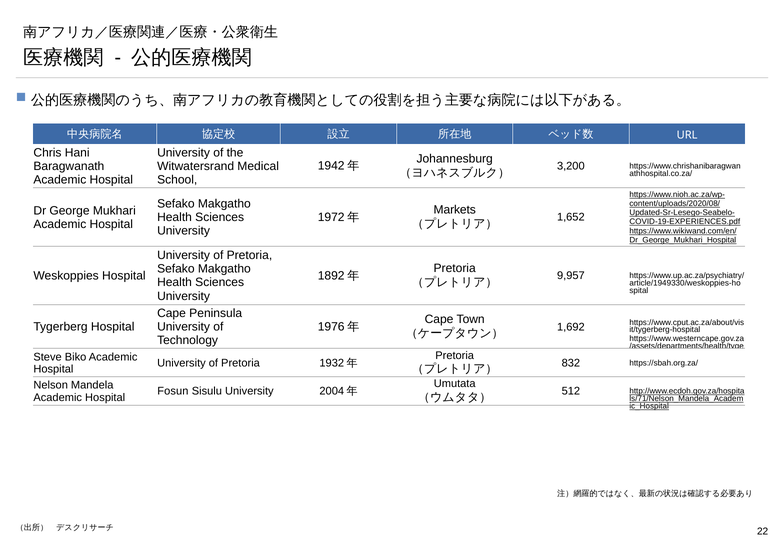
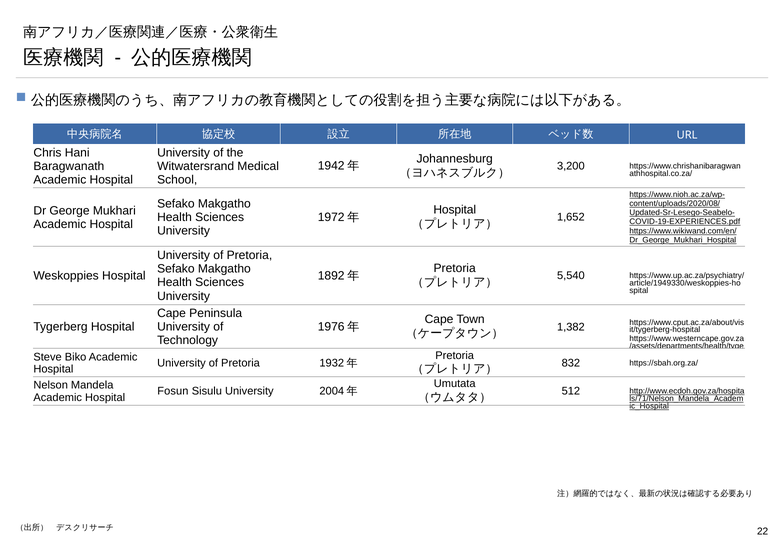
Markets: Markets -> Hospital (455, 210)
9,957: 9,957 -> 5,540 (571, 276)
1,692: 1,692 -> 1,382 (571, 327)
